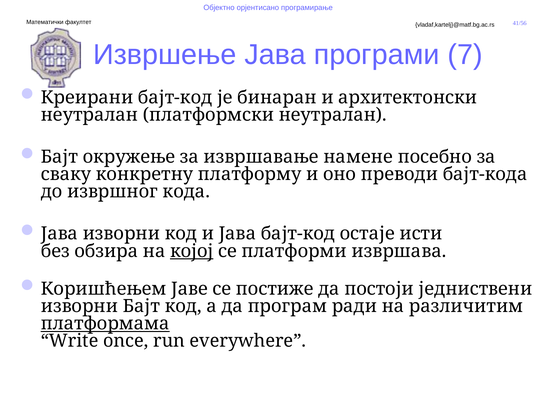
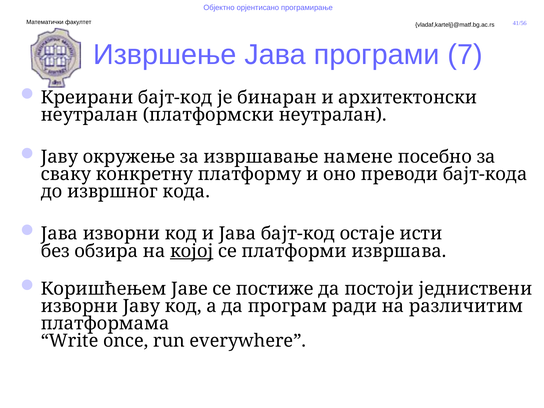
Бајт: Бајт -> Јаву (59, 157)
изворни Бајт: Бајт -> Јаву (141, 306)
платформама underline: present -> none (105, 324)
